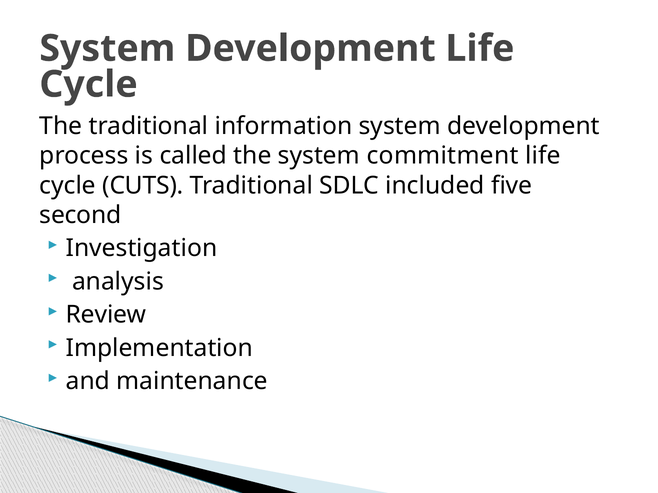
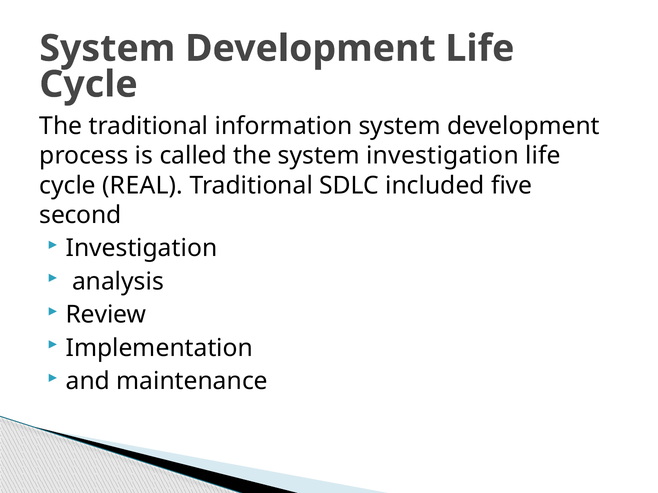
system commitment: commitment -> investigation (443, 156)
CUTS: CUTS -> REAL (143, 186)
